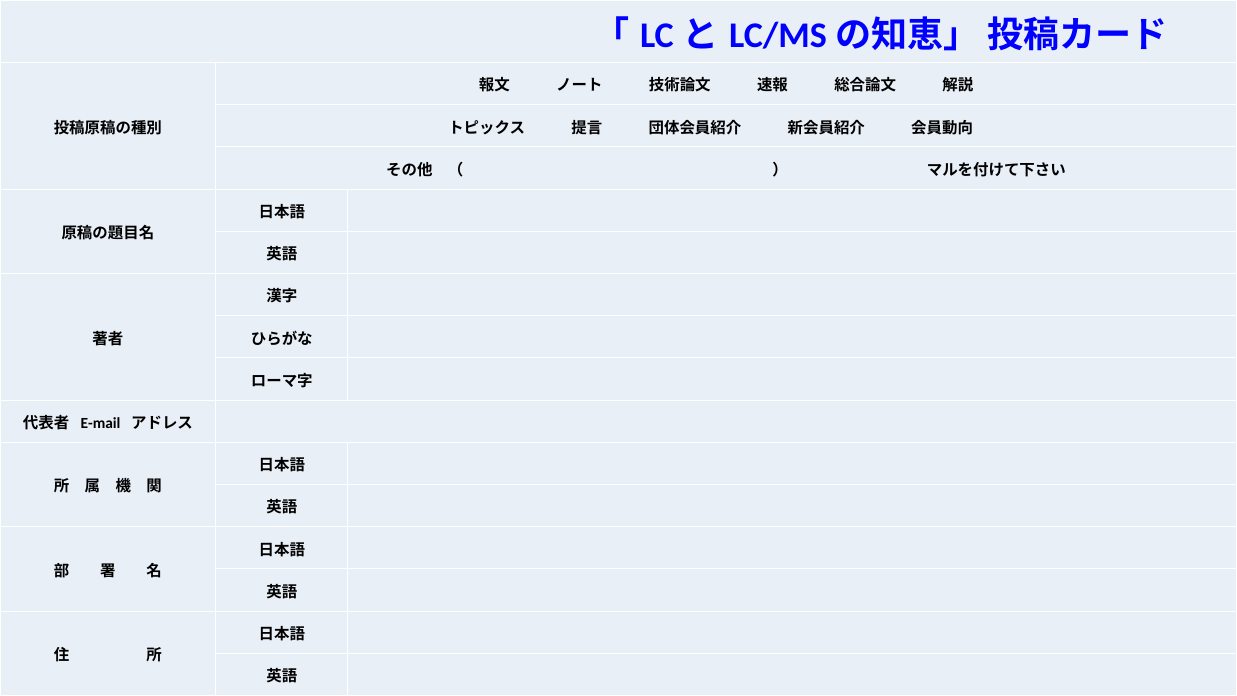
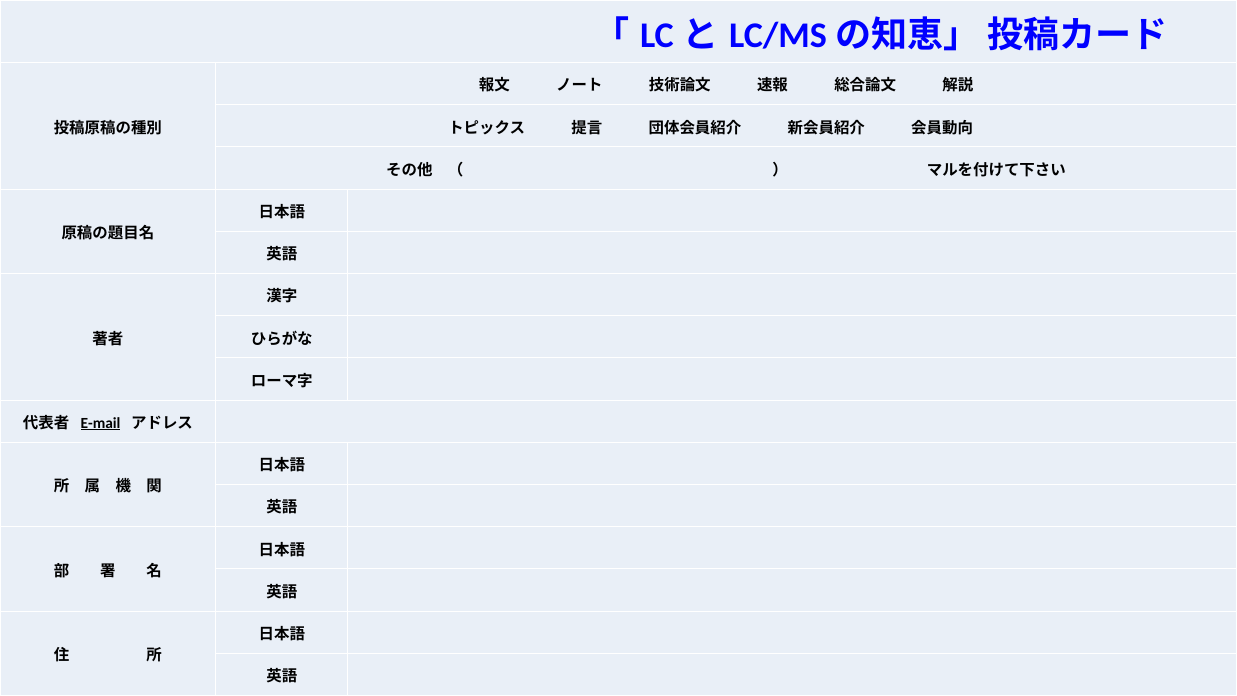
E-mail underline: none -> present (101, 423)
